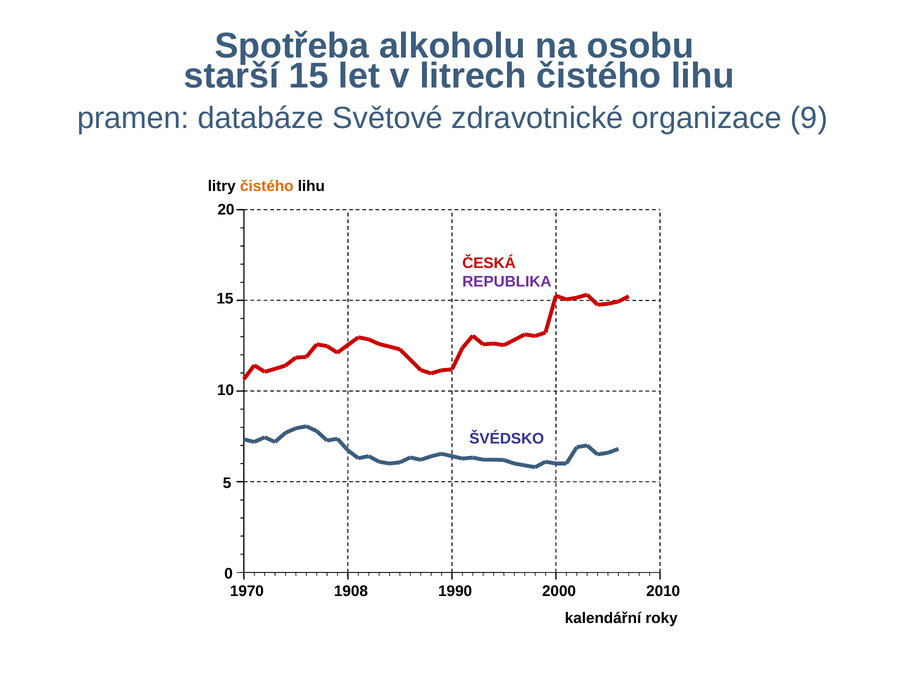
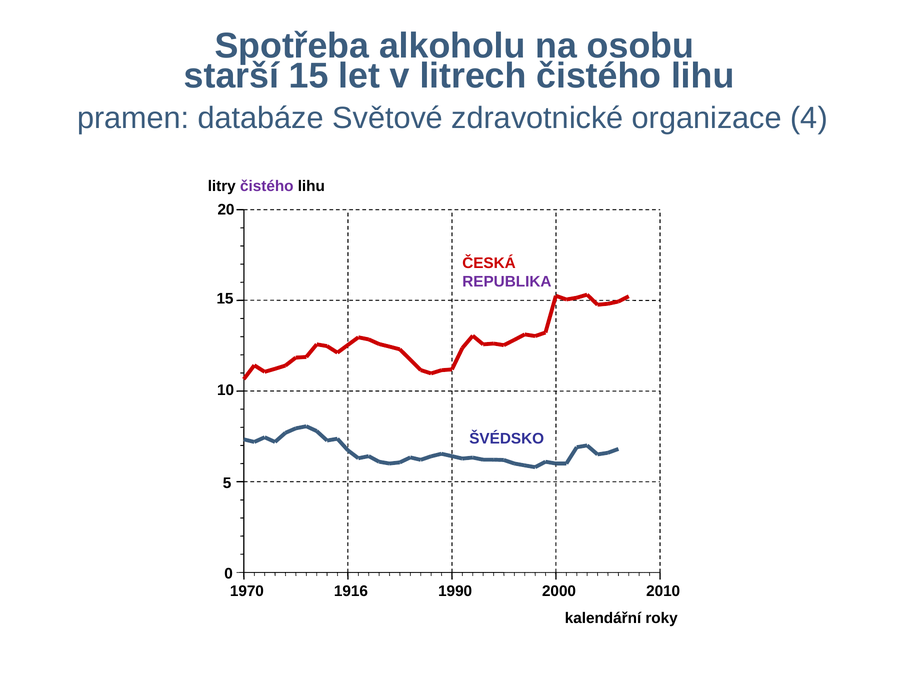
9: 9 -> 4 (809, 118)
čistého colour: orange -> purple (267, 186)
1908: 1908 -> 1916 (351, 591)
